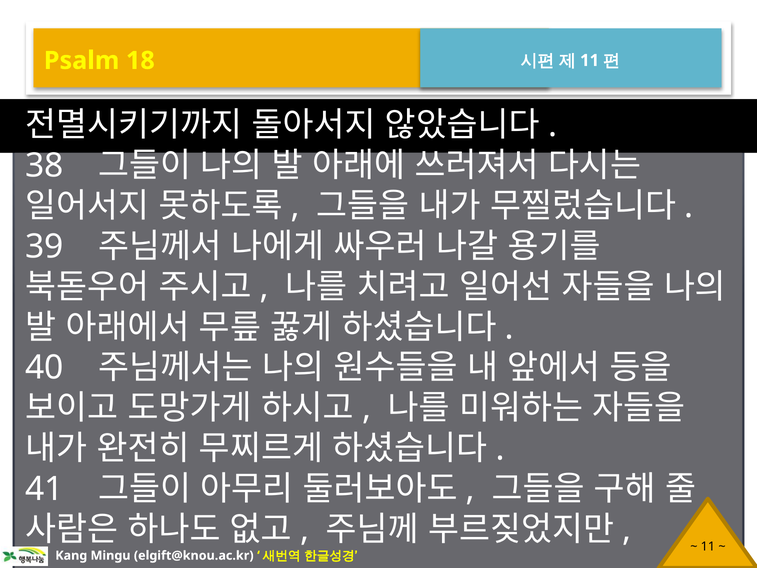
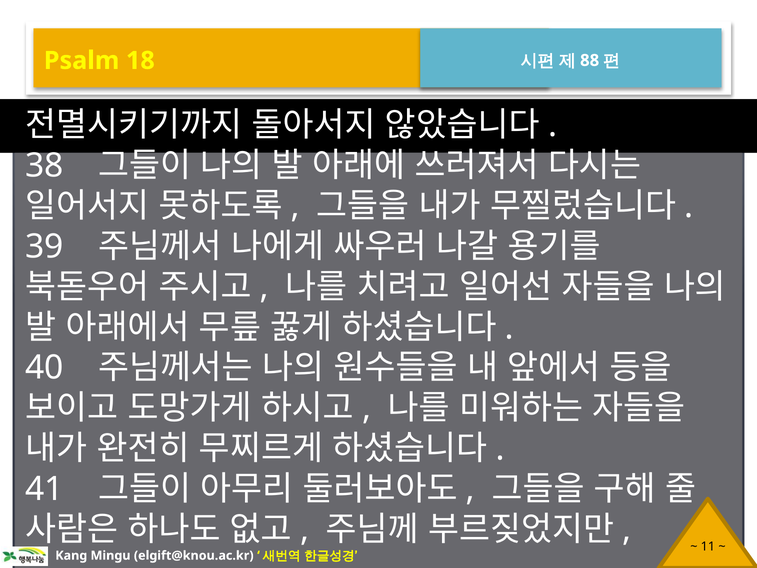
11: 11 -> 88 (590, 60)
